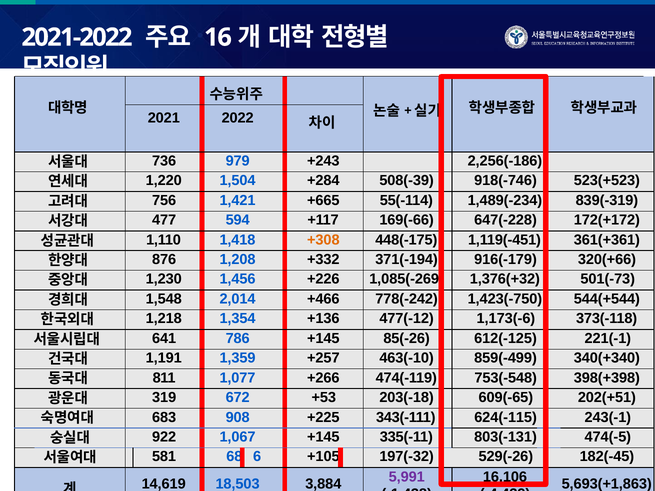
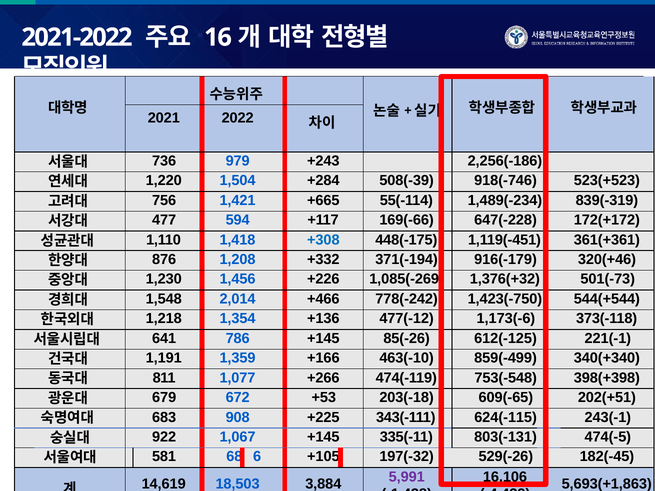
+308 colour: orange -> blue (323, 240)
320(+66: 320(+66 -> 320(+46 (607, 260)
+257: +257 -> +166 (323, 358)
319: 319 -> 679 (164, 398)
